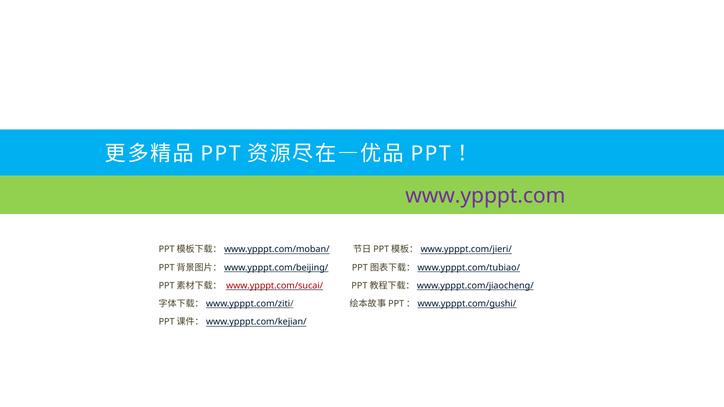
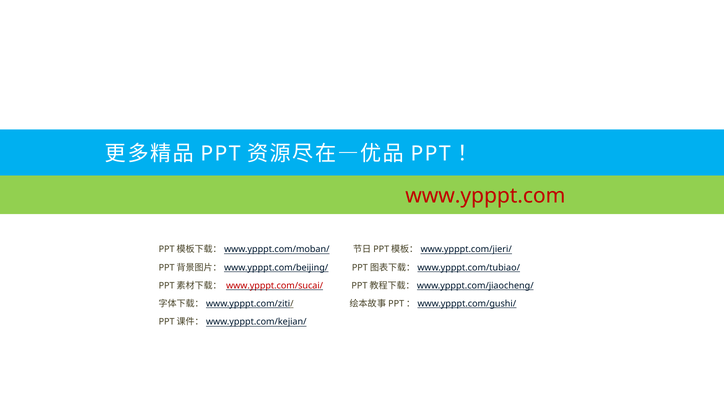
www.ypppt.com colour: purple -> red (485, 196)
